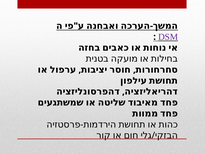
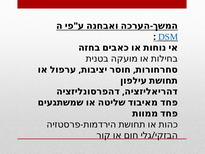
DSM colour: purple -> blue (168, 37)
